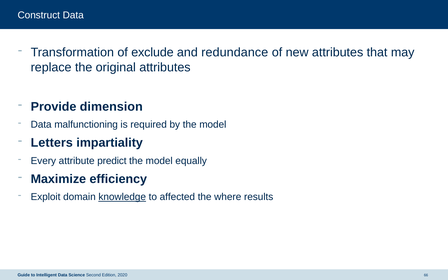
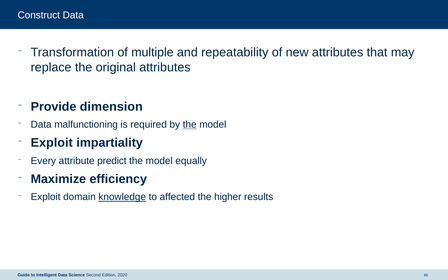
exclude: exclude -> multiple (152, 52)
redundance: redundance -> repeatability (235, 52)
the underline: none -> present (190, 125)
Letters: Letters -> Exploit (52, 143)
where: where -> higher (228, 197)
